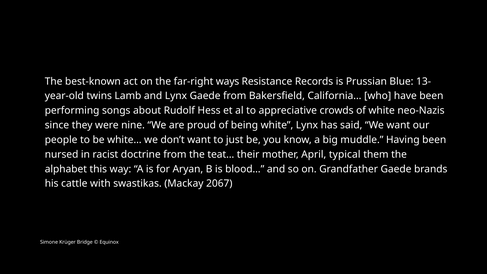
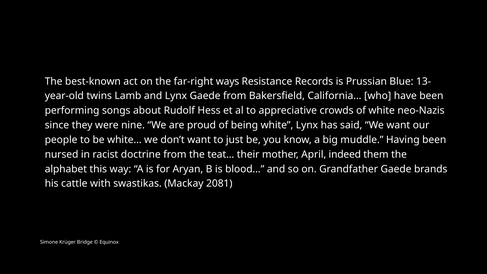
typical: typical -> indeed (345, 154)
2067: 2067 -> 2081 (219, 184)
